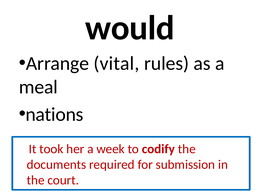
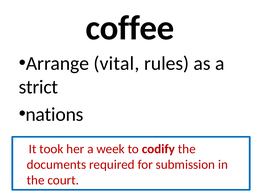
would: would -> coffee (130, 28)
meal: meal -> strict (38, 87)
